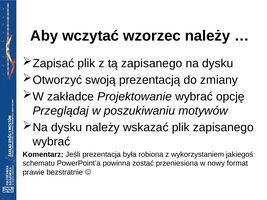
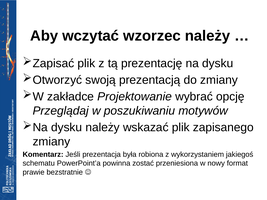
tą zapisanego: zapisanego -> prezentację (152, 63)
wybrać: wybrać -> zmiany (51, 142)
